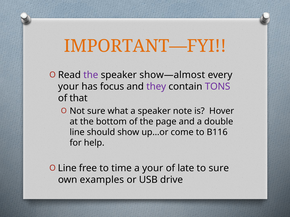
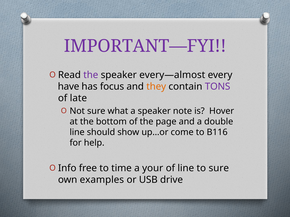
IMPORTANT—FYI colour: orange -> purple (145, 46)
show—almost: show—almost -> every—almost (172, 75)
your: your -> have (69, 87)
they colour: purple -> orange (156, 87)
that: that -> late (78, 98)
Line: Line -> Info (67, 169)
of late: late -> line (186, 169)
